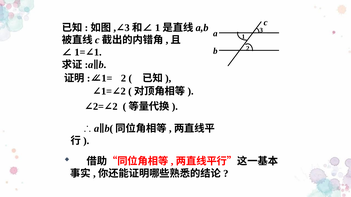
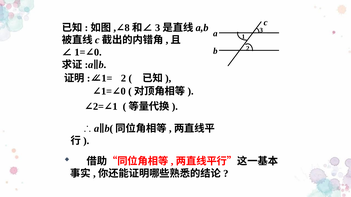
1: 1 -> 3 (158, 28)
3: 3 -> 8 (127, 28)
1: 1 -> 0 (98, 52)
2: 2 -> 0 (123, 92)
2: 2 -> 1 (115, 107)
